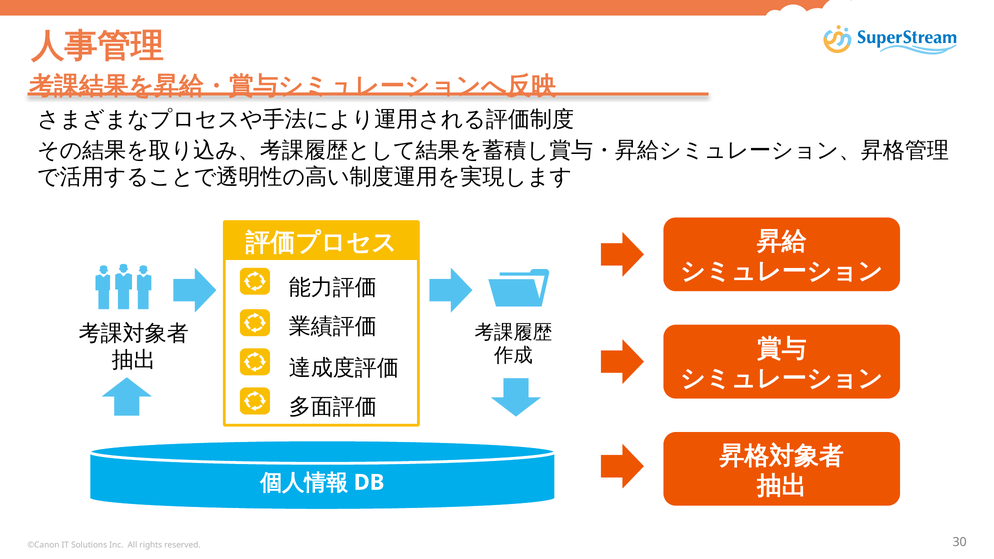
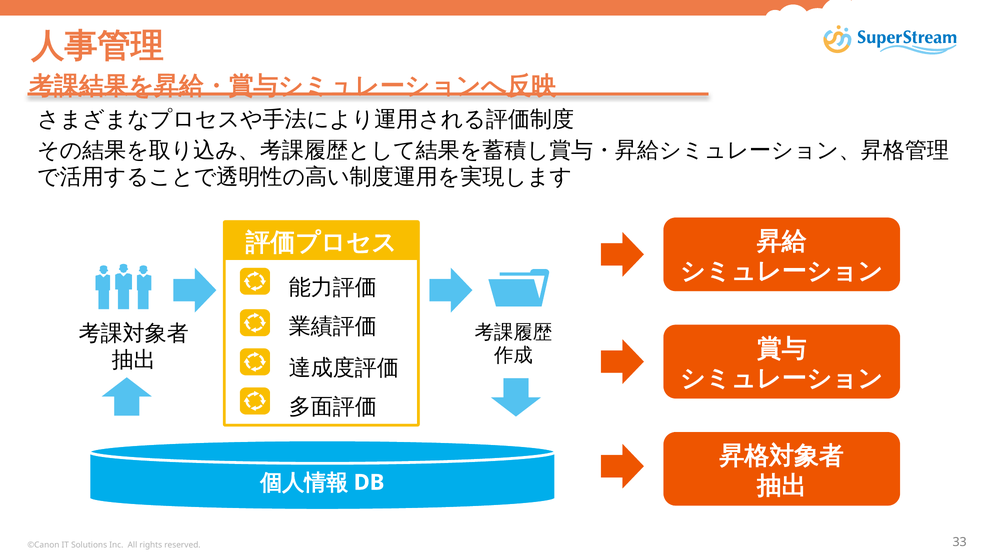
30: 30 -> 33 (960, 542)
